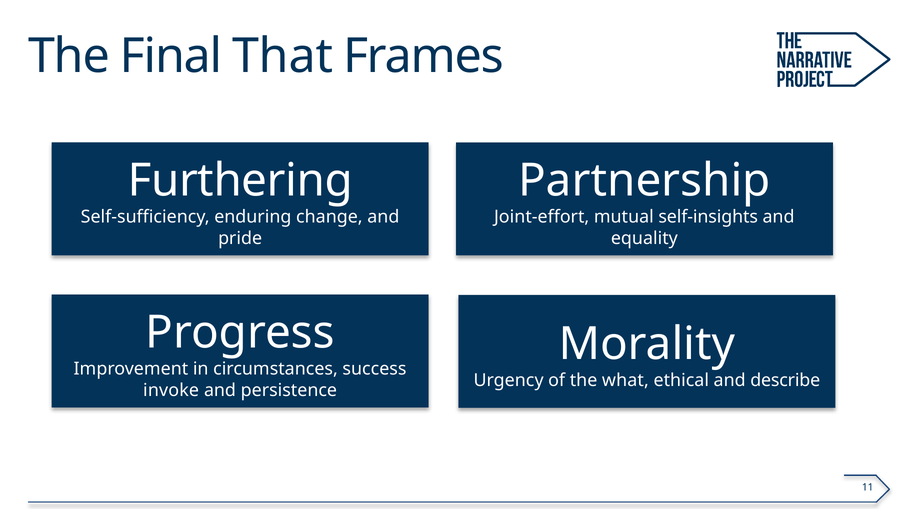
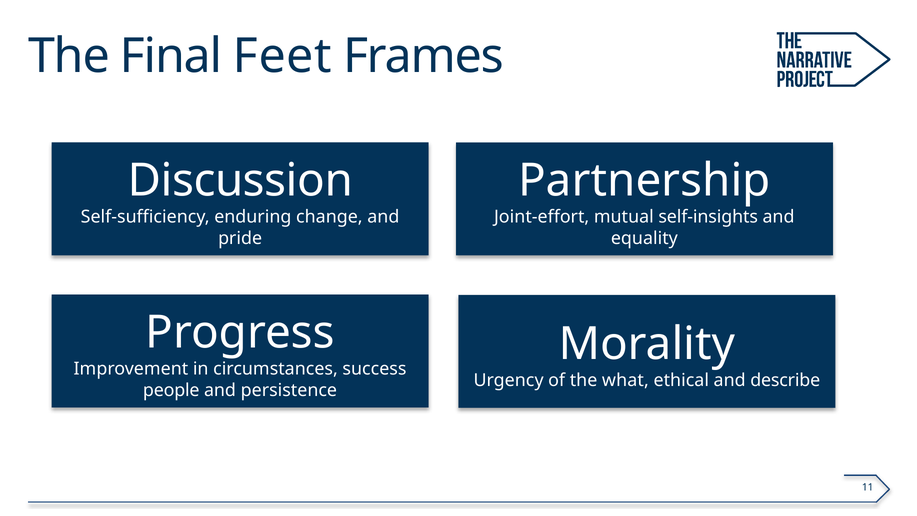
That: That -> Feet (282, 56)
Furthering: Furthering -> Discussion (240, 181)
invoke: invoke -> people (171, 390)
